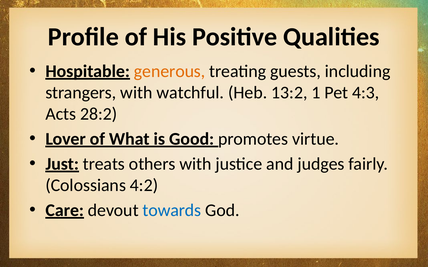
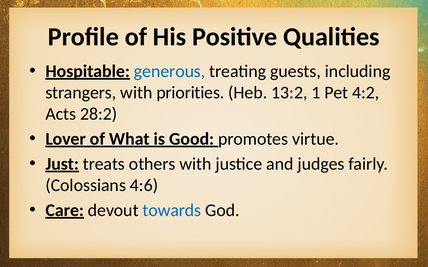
generous colour: orange -> blue (170, 71)
watchful: watchful -> priorities (190, 93)
4:3: 4:3 -> 4:2 (366, 93)
4:2: 4:2 -> 4:6 (144, 186)
